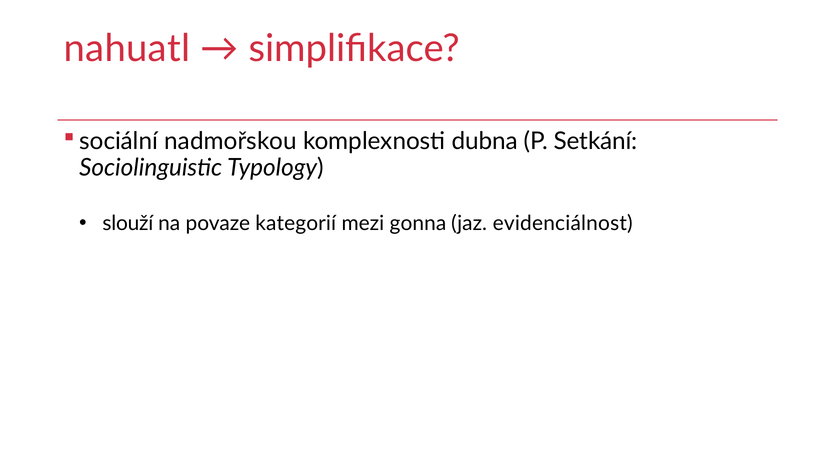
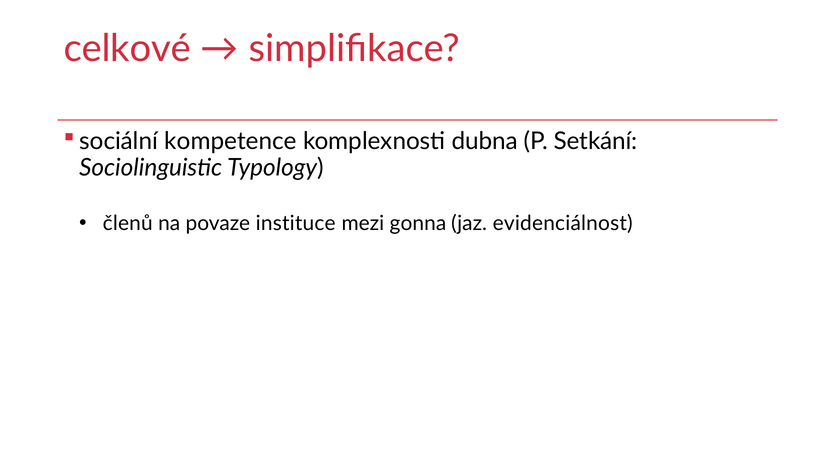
nahuatl: nahuatl -> celkové (127, 49)
nadmořskou: nadmořskou -> kompetence (231, 141)
slouží: slouží -> členů (128, 223)
kategorií: kategorií -> instituce (296, 223)
